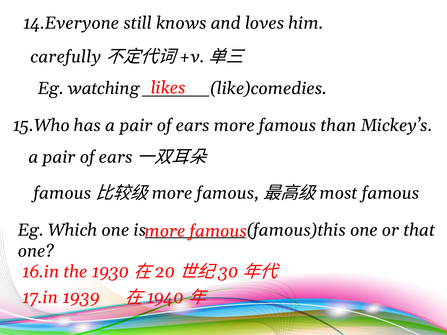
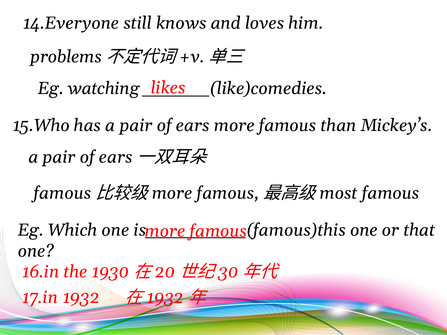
carefully: carefully -> problems (66, 57)
17.in 1939: 1939 -> 1932 (81, 298)
1940: 1940 -> 1932 (165, 298)
